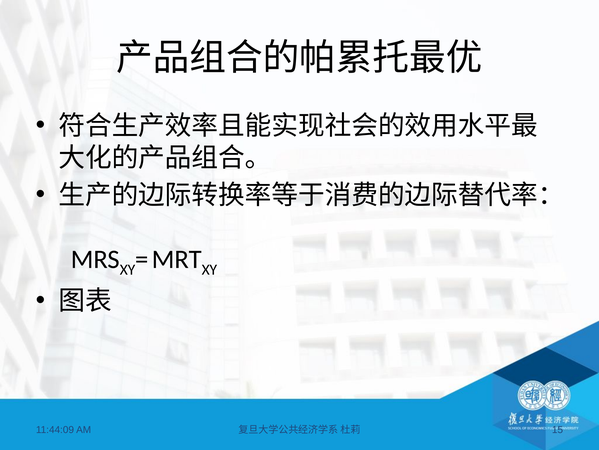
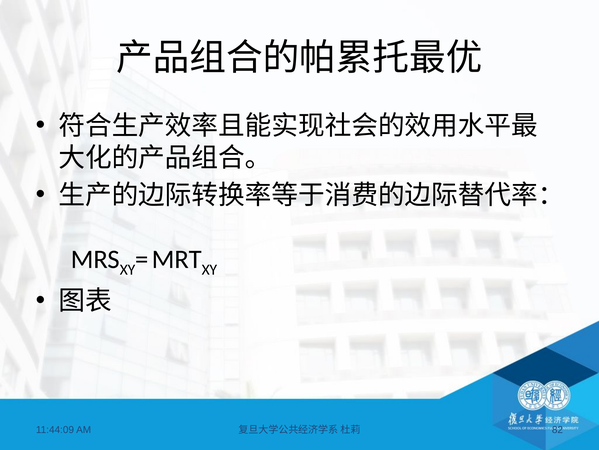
15: 15 -> 82 (558, 429)
